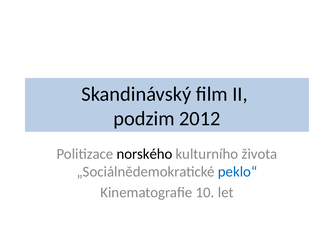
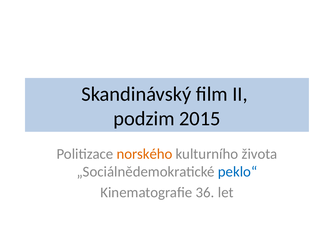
2012: 2012 -> 2015 (200, 118)
norského colour: black -> orange (145, 154)
10: 10 -> 36 (205, 192)
